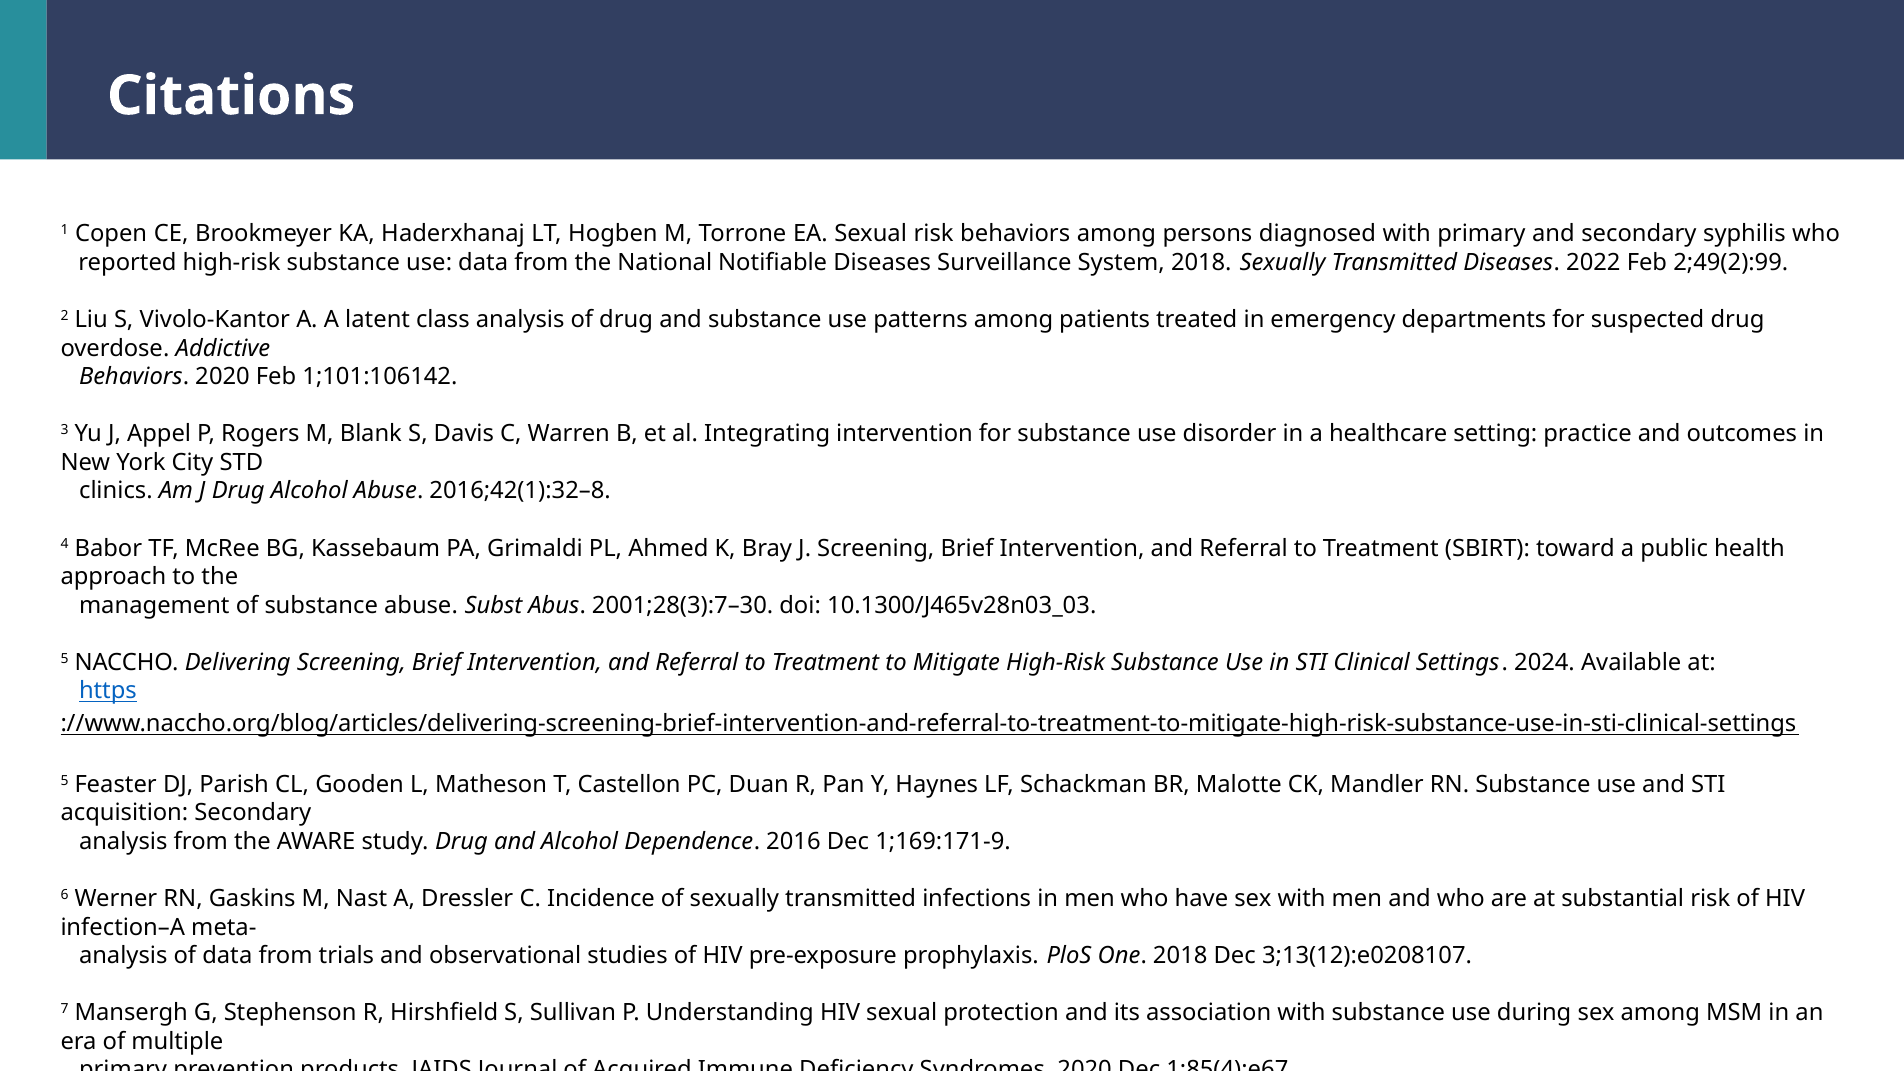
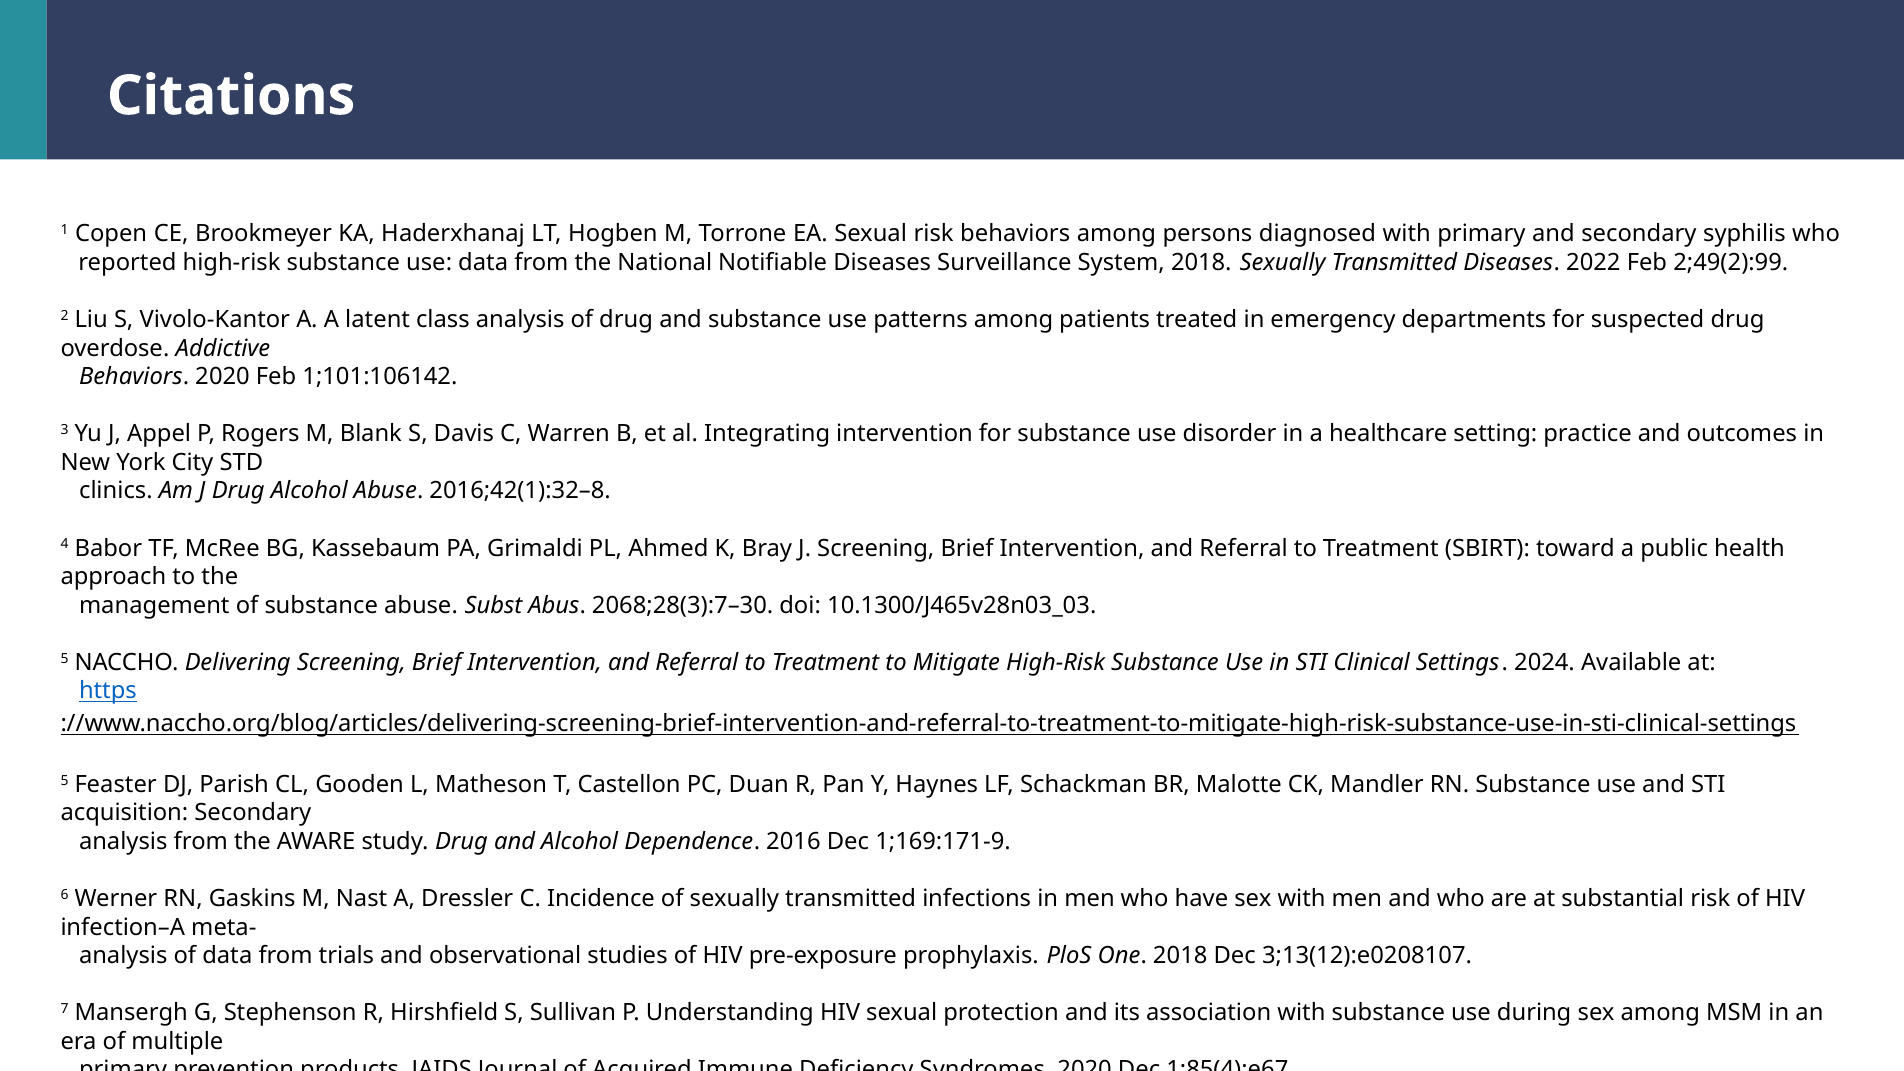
2001;28(3):7–30: 2001;28(3):7–30 -> 2068;28(3):7–30 (683, 605)
